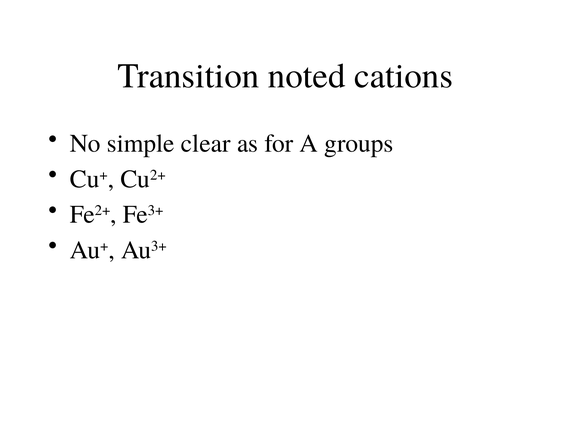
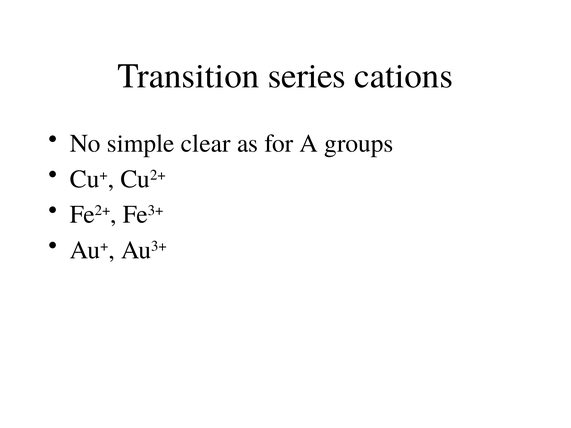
noted: noted -> series (307, 76)
